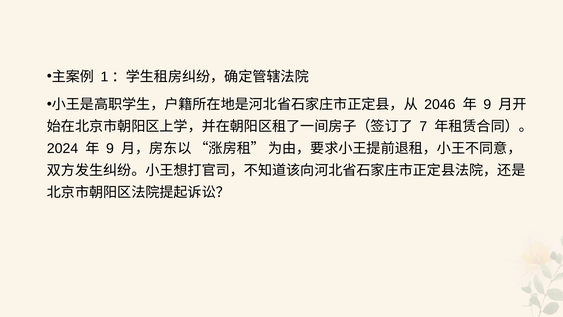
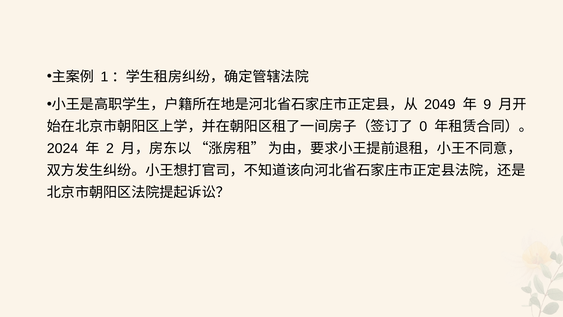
2046: 2046 -> 2049 (440, 105)
7: 7 -> 0 (423, 126)
9: 9 -> 2 (110, 148)
